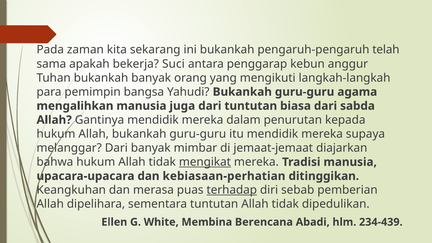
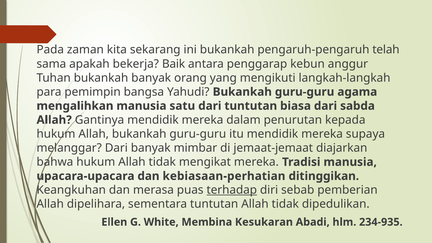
Suci: Suci -> Baik (174, 64)
juga: juga -> satu (182, 106)
mengikat underline: present -> none (205, 162)
Berencana: Berencana -> Kesukaran (264, 222)
234-439: 234-439 -> 234-935 (381, 222)
